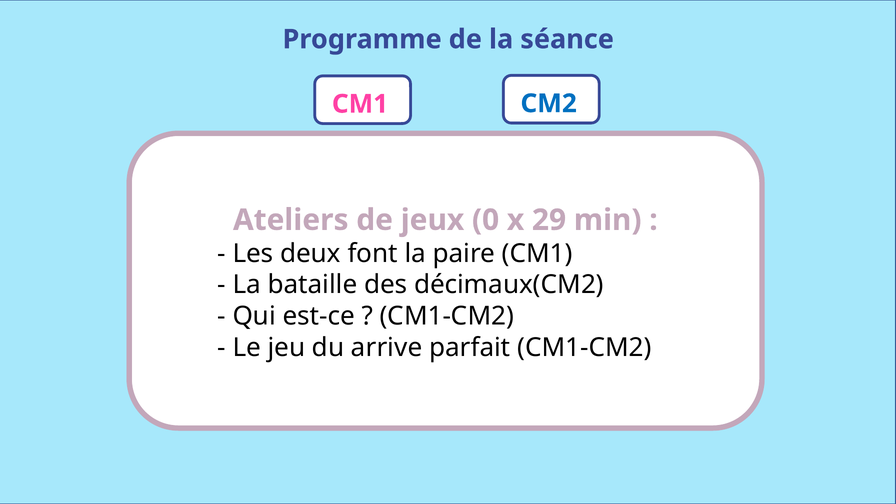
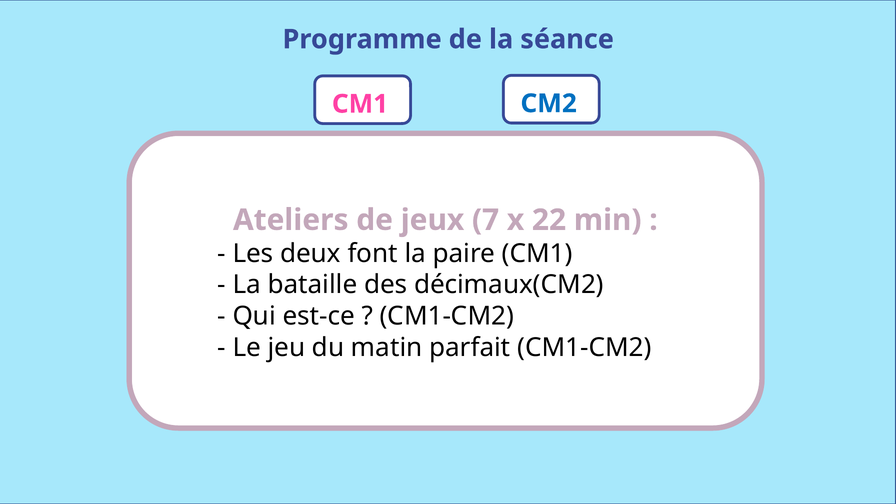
0: 0 -> 7 (486, 220)
29: 29 -> 22 (549, 220)
arrive: arrive -> matin (387, 348)
